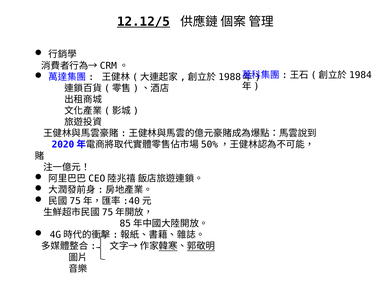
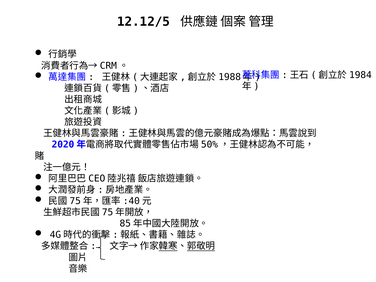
12.12/5 underline: present -> none (143, 22)
